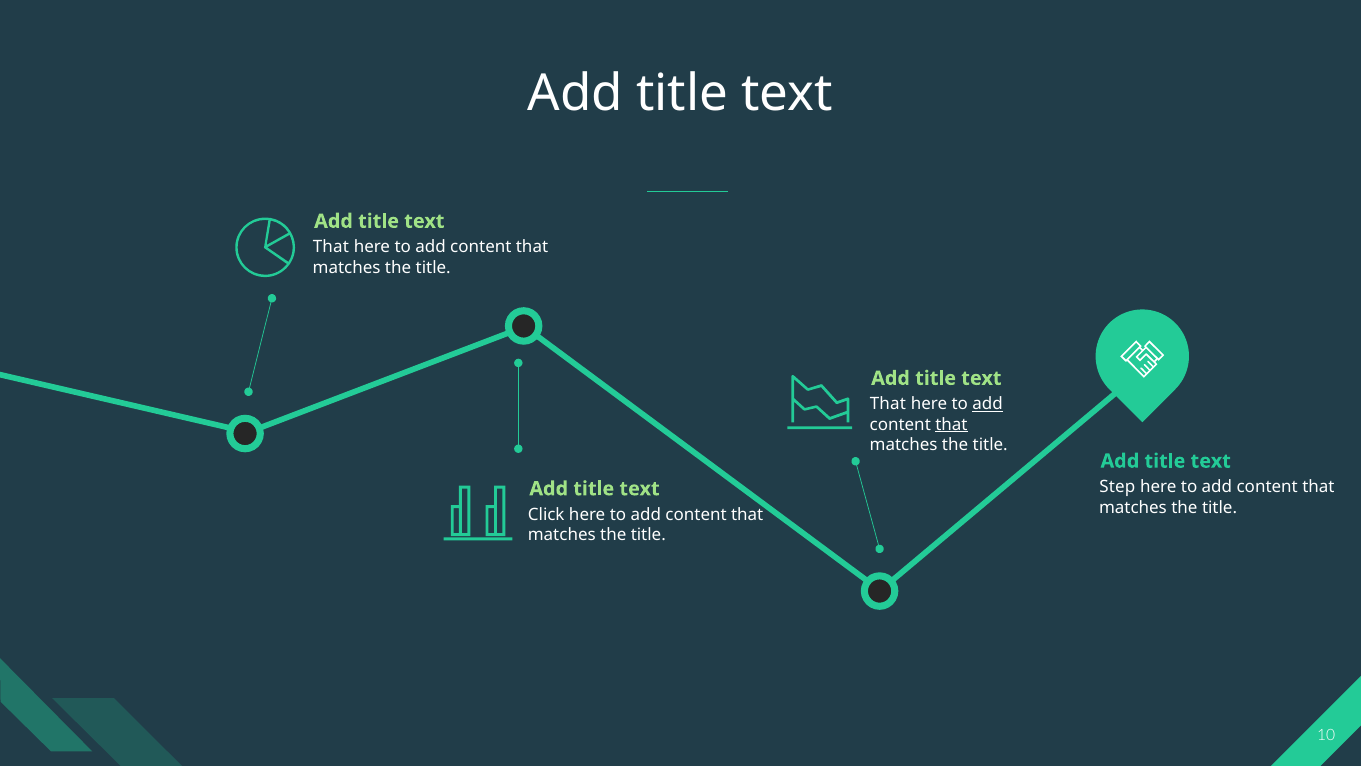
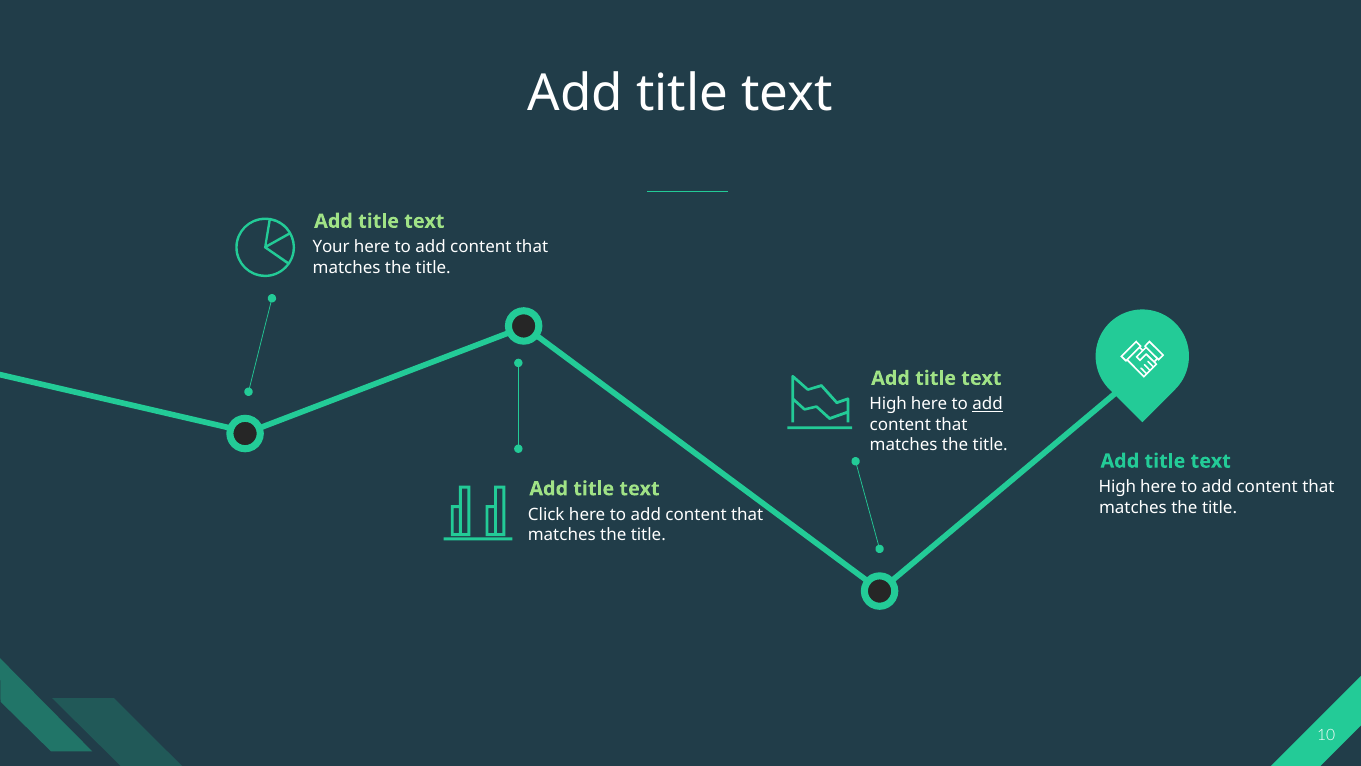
That: That -> Your (331, 247)
That: That -> High (888, 404)
that underline: present -> none (951, 424)
Step: Step -> High (1117, 487)
